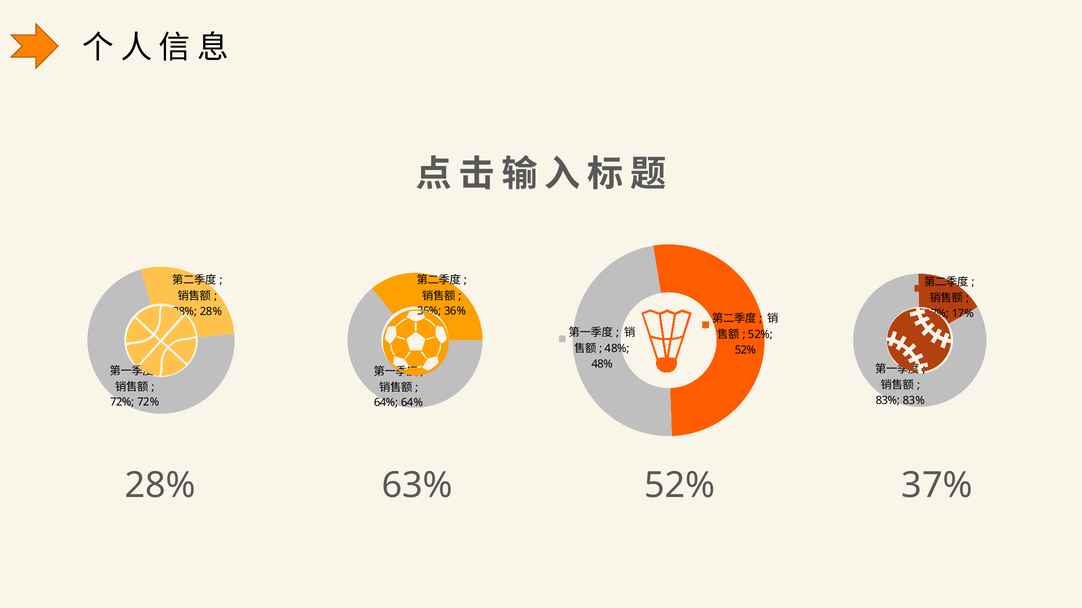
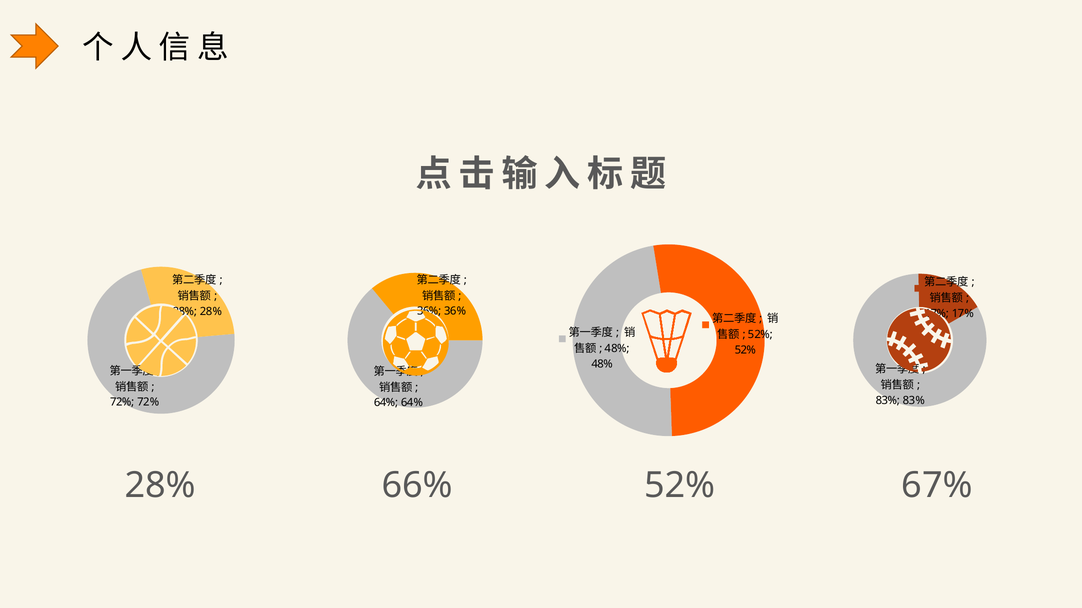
63%: 63% -> 66% (417, 486)
37%: 37% -> 67% (937, 486)
